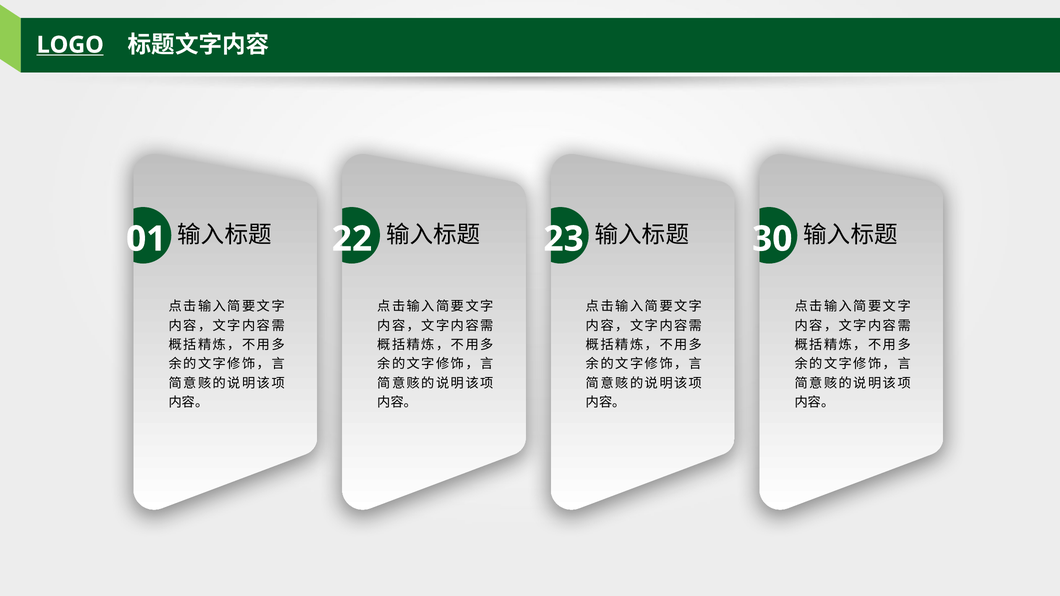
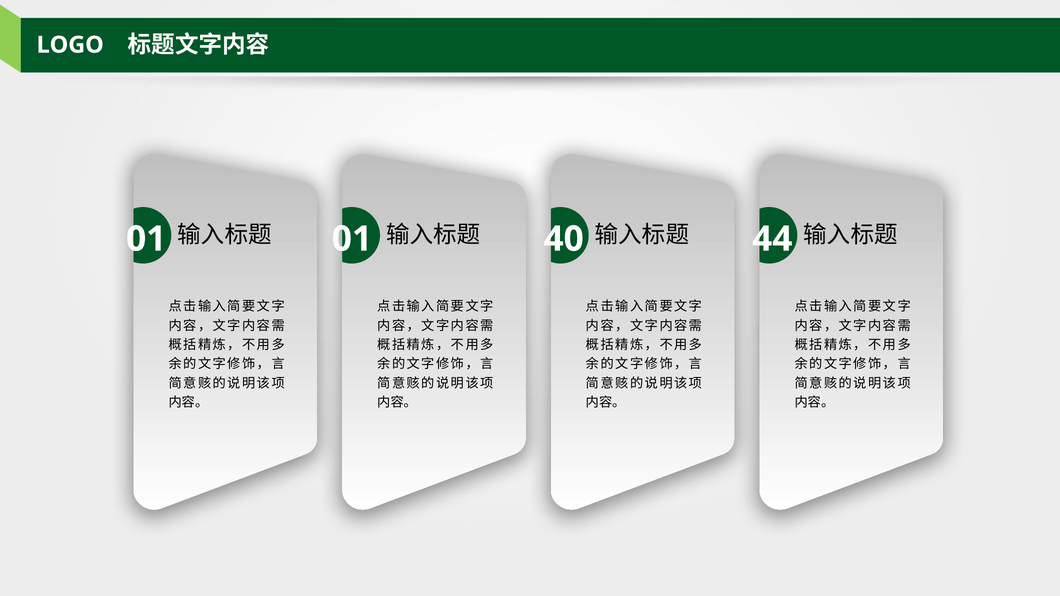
LOGO underline: present -> none (70, 45)
22: 22 -> 01 (352, 239)
23: 23 -> 40 (564, 239)
30: 30 -> 44 (772, 239)
